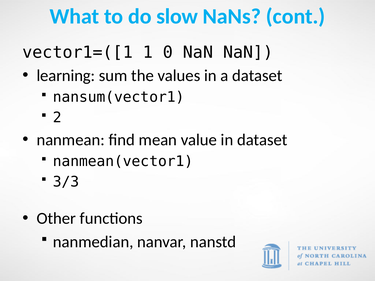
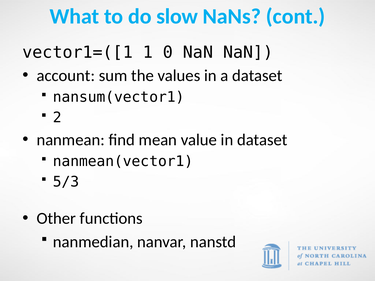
learning: learning -> account (66, 76)
3/3: 3/3 -> 5/3 (66, 182)
